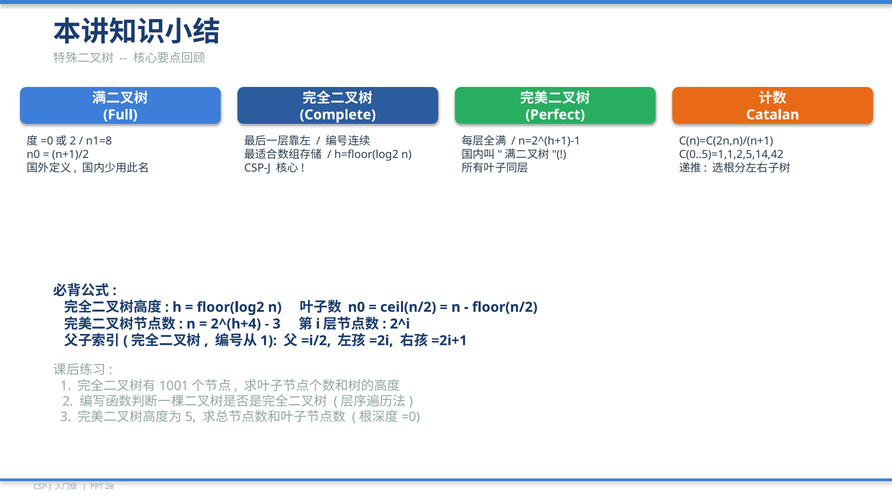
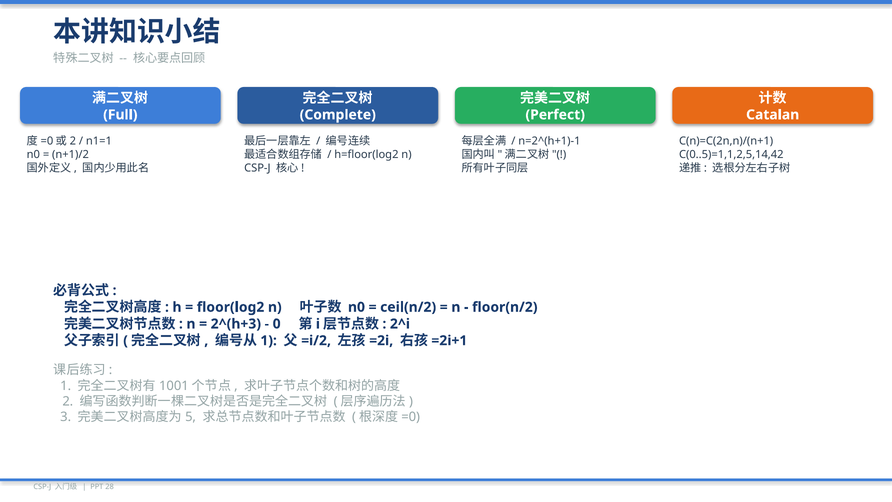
n1=8: n1=8 -> n1=1 (99, 141)
2^(h+4: 2^(h+4 -> 2^(h+3 (236, 324)
3: 3 -> 0 (277, 324)
